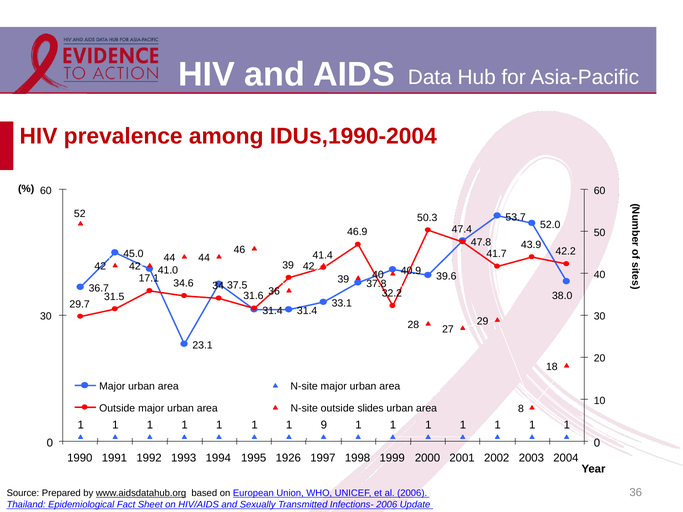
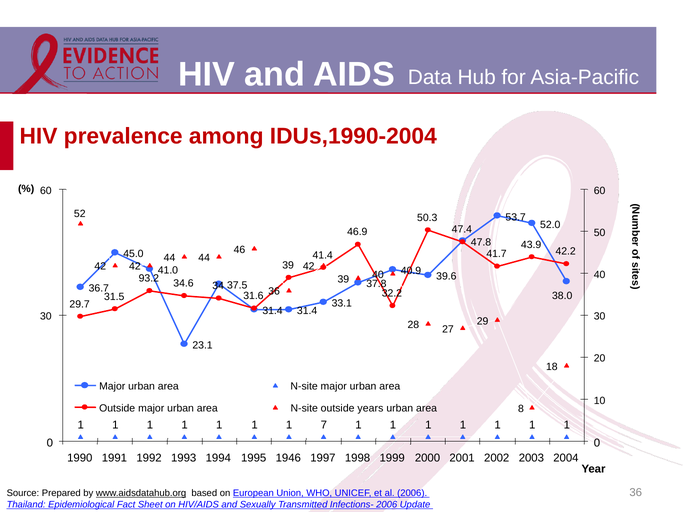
17.1: 17.1 -> 93.2 (149, 279)
slides: slides -> years (370, 408)
9: 9 -> 7 (324, 425)
1926: 1926 -> 1946 (288, 458)
